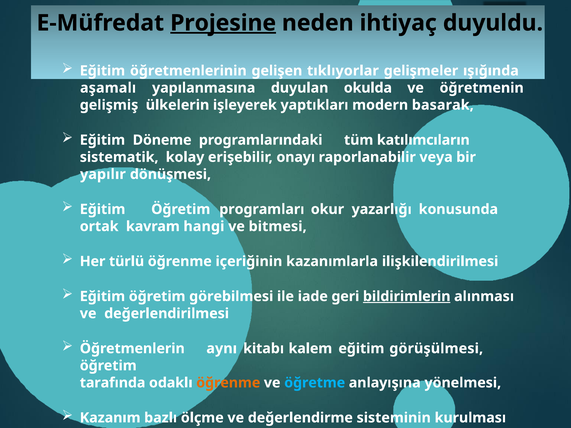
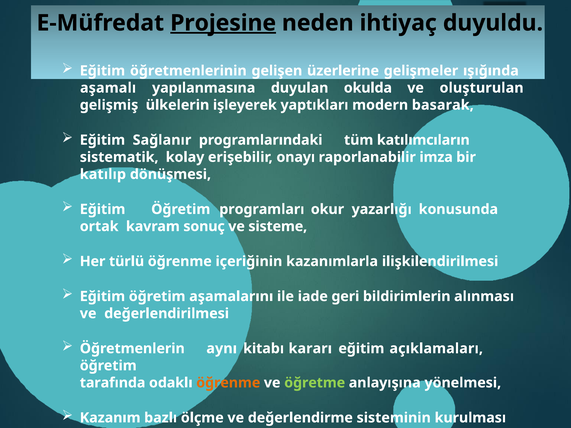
tıklıyorlar: tıklıyorlar -> üzerlerine (343, 71)
öğretmenin: öğretmenin -> oluşturulan (482, 88)
Döneme: Döneme -> Sağlanır (162, 140)
veya: veya -> imza (436, 157)
yapılır: yapılır -> katılıp (103, 174)
hangi: hangi -> sonuç (204, 227)
bitmesi: bitmesi -> sisteme (278, 227)
görebilmesi: görebilmesi -> aşamalarını (231, 297)
bildirimlerin underline: present -> none (407, 297)
kalem: kalem -> kararı (310, 349)
görüşülmesi: görüşülmesi -> açıklamaları (436, 349)
öğretme colour: light blue -> light green (315, 383)
